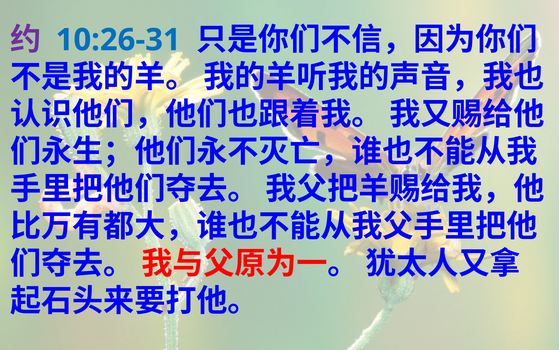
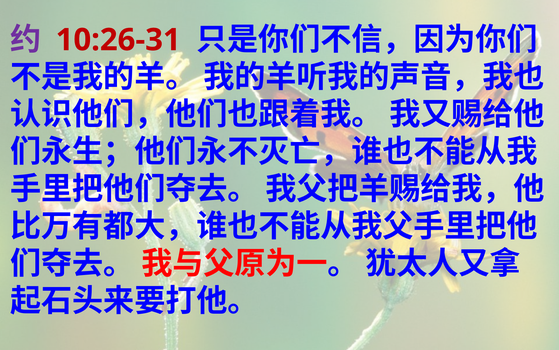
10:26-31 colour: blue -> red (118, 40)
